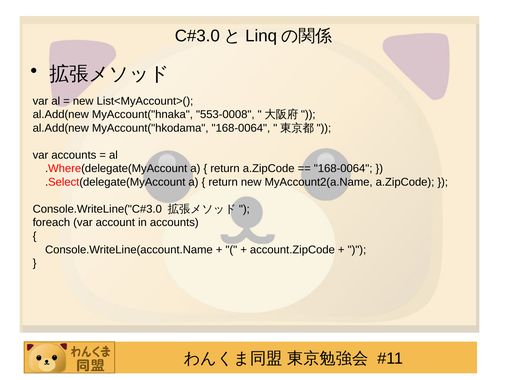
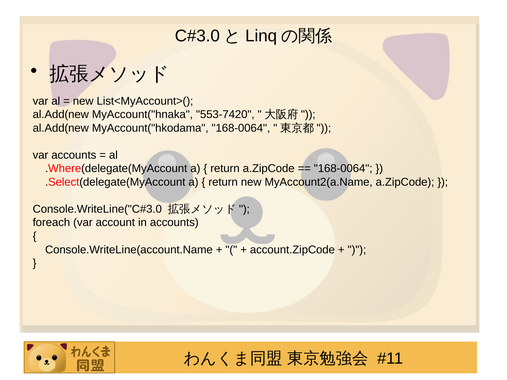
553-0008: 553-0008 -> 553-7420 (225, 115)
